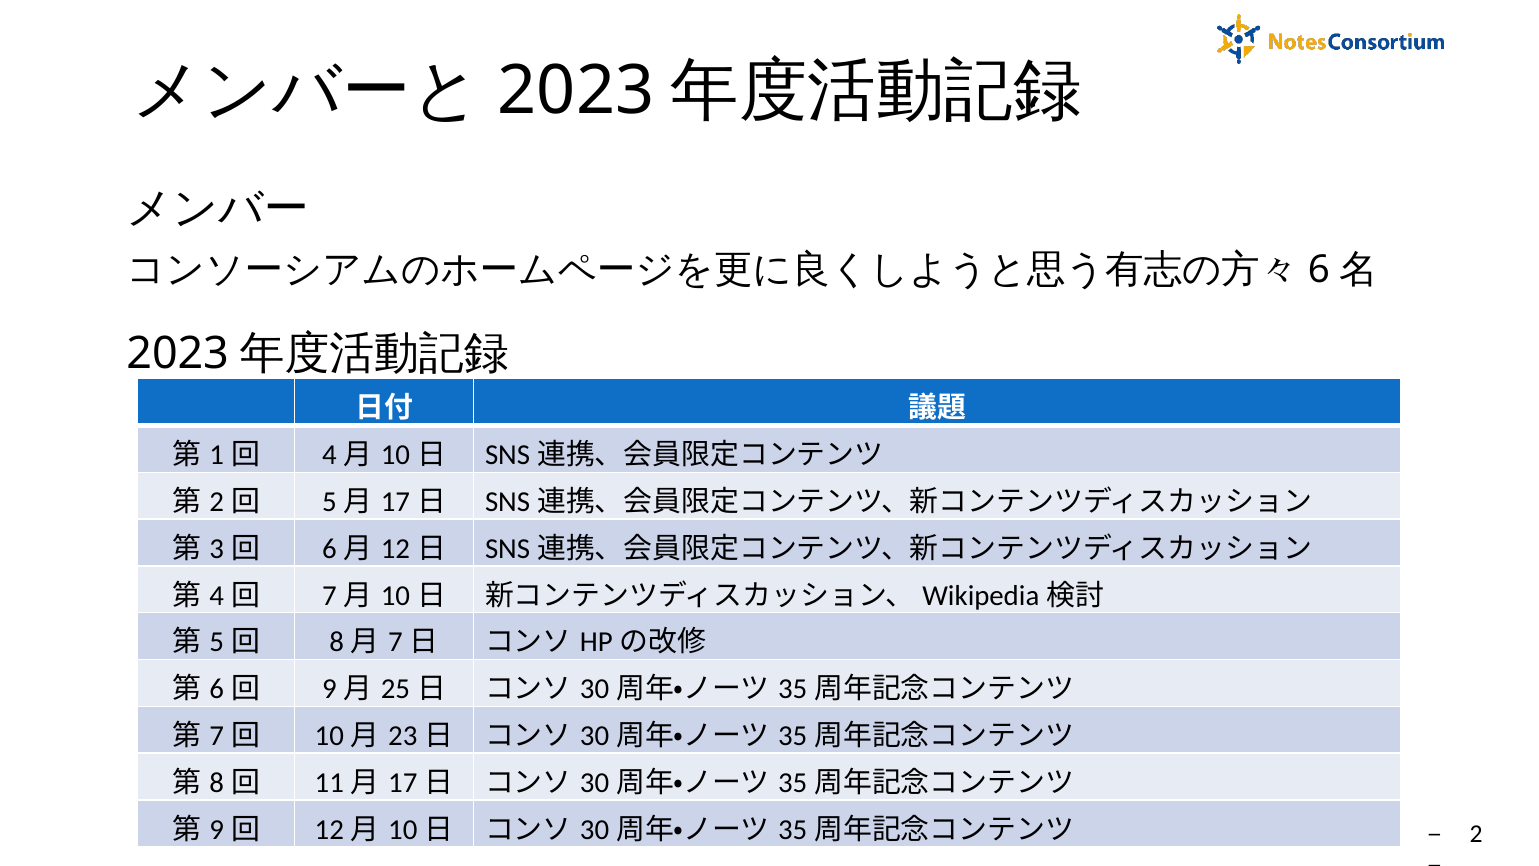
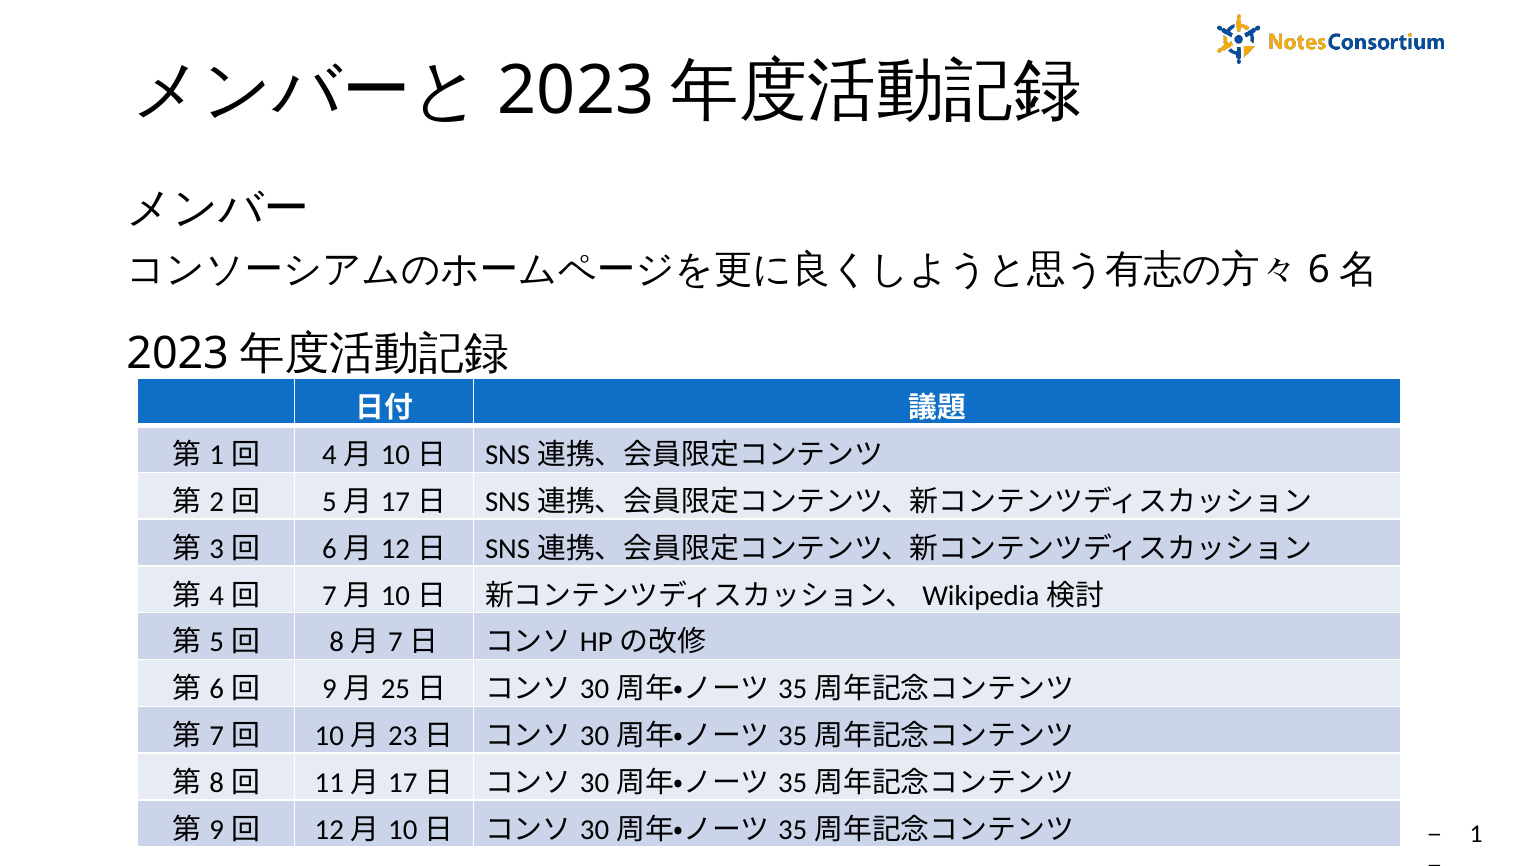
2: 2 -> 1 (1476, 833)
